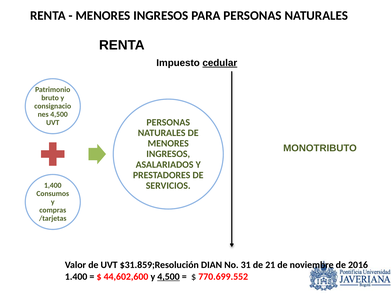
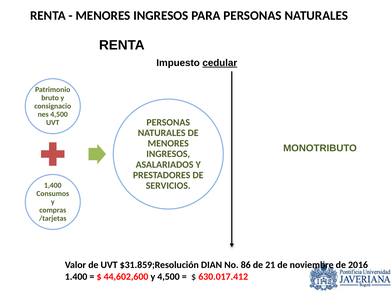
31: 31 -> 86 (246, 265)
4,500 underline: present -> none (168, 277)
770.699.552: 770.699.552 -> 630.017.412 (223, 277)
